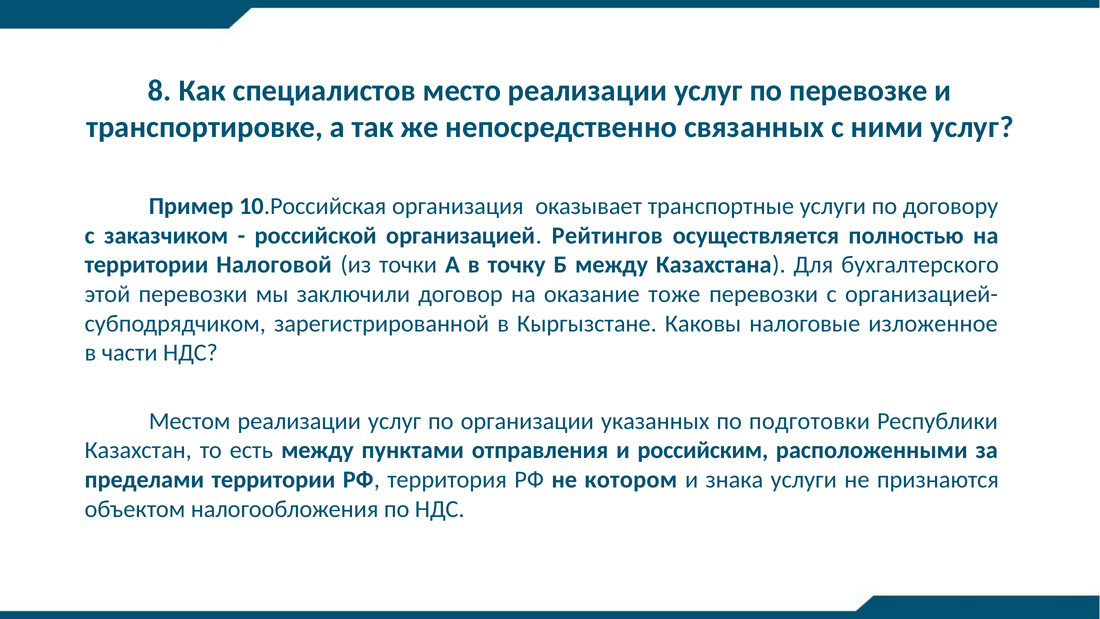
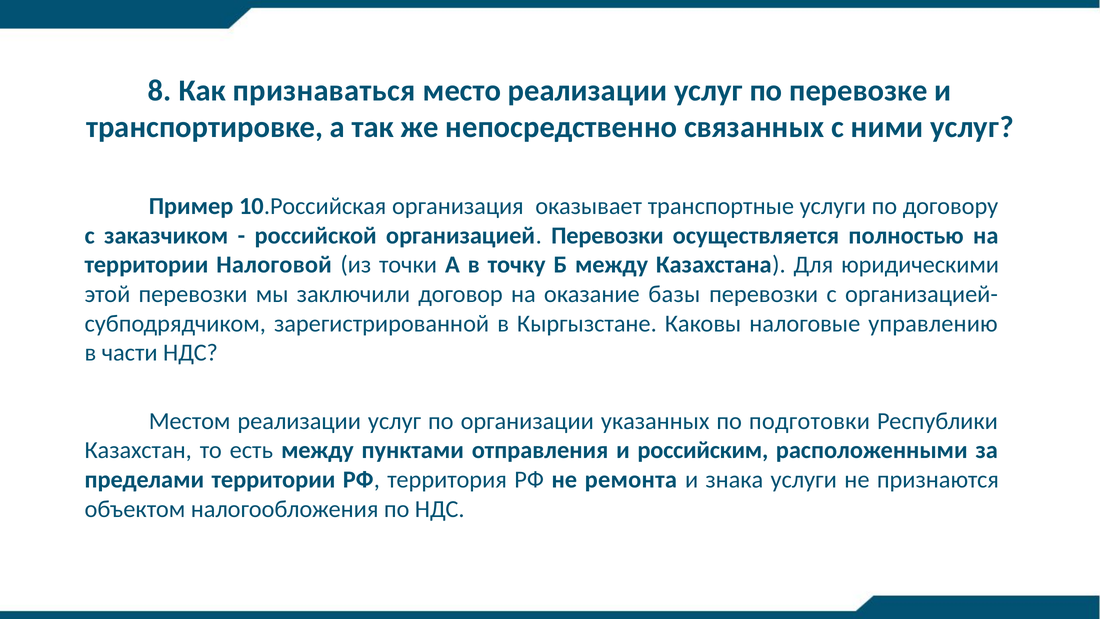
специалистов: специалистов -> признаваться (324, 91)
организацией Рейтингов: Рейтингов -> Перевозки (607, 236)
бухгалтерского: бухгалтерского -> юридическими (920, 265)
тоже: тоже -> базы (674, 294)
изложенное: изложенное -> управлению (933, 323)
котором: котором -> ремонта (631, 480)
